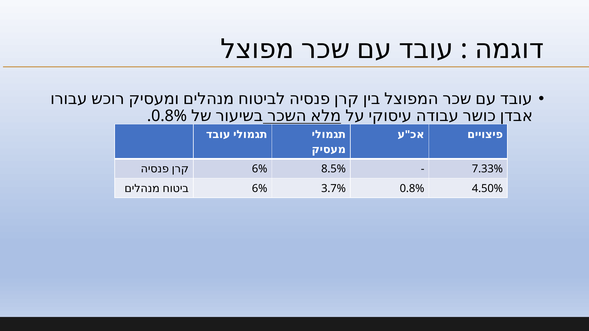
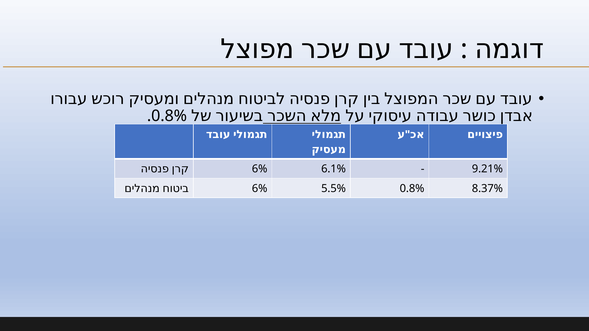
8.5%: 8.5% -> 6.1% (334, 169)
7.33%: 7.33% -> 9.21% (487, 169)
3.7%: 3.7% -> 5.5% (334, 189)
4.50%: 4.50% -> 8.37% (487, 189)
